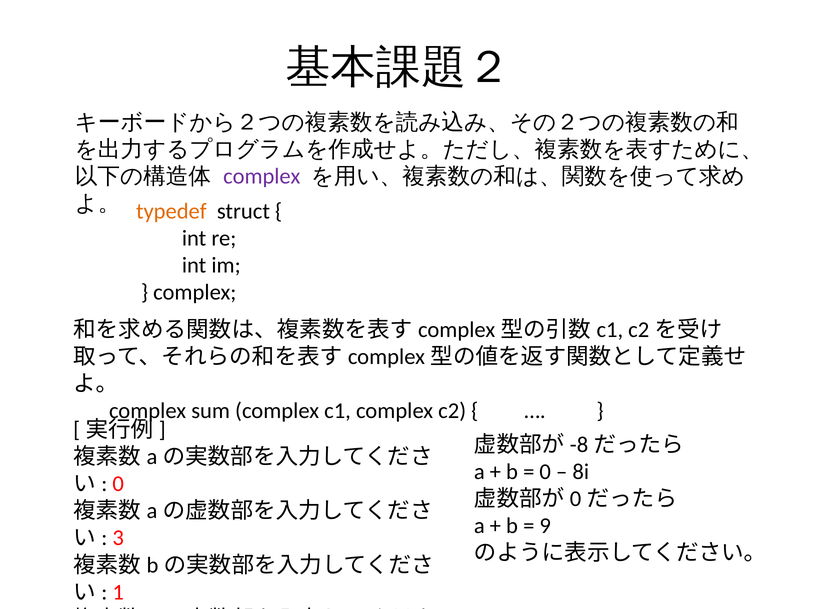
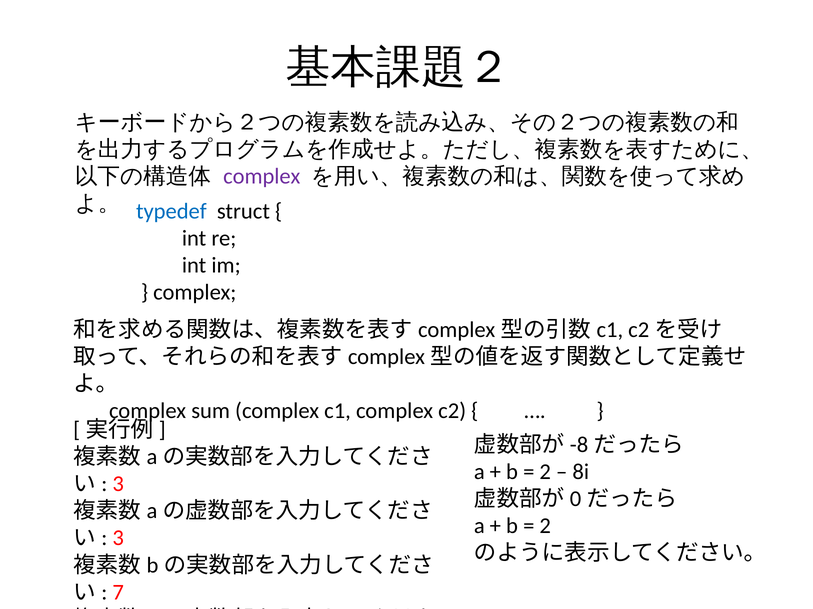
typedef colour: orange -> blue (171, 211)
0: 0 -> 2 (545, 472)
0: 0 -> 3 (118, 484)
9: 9 -> 2 (545, 526)
1: 1 -> 7 (118, 593)
